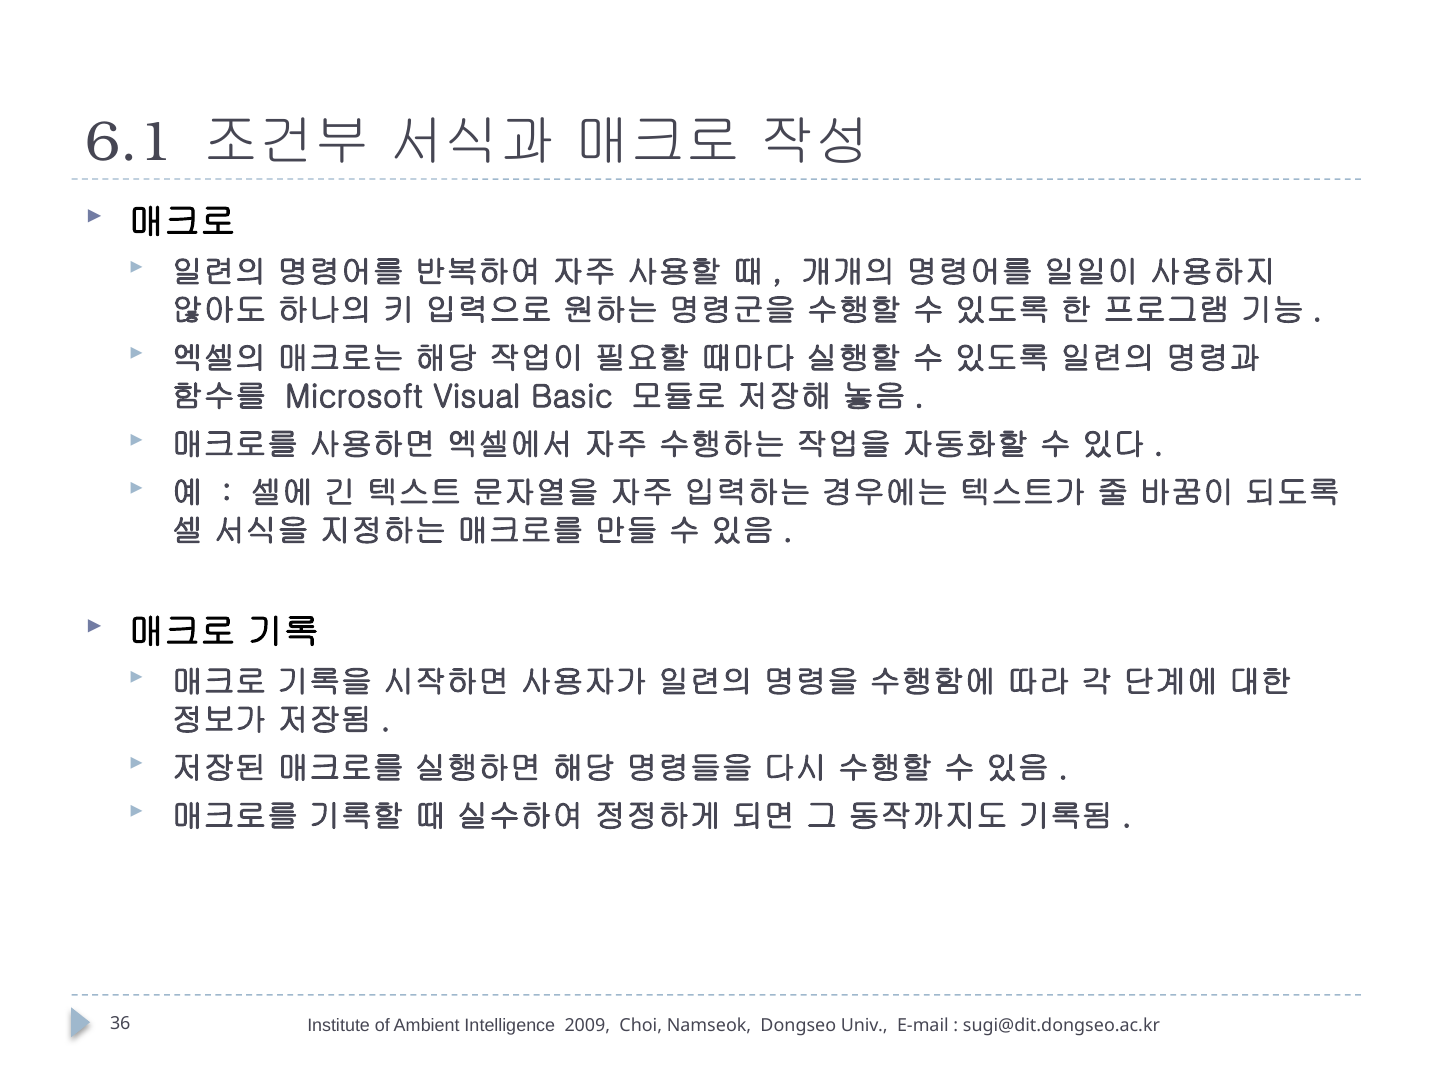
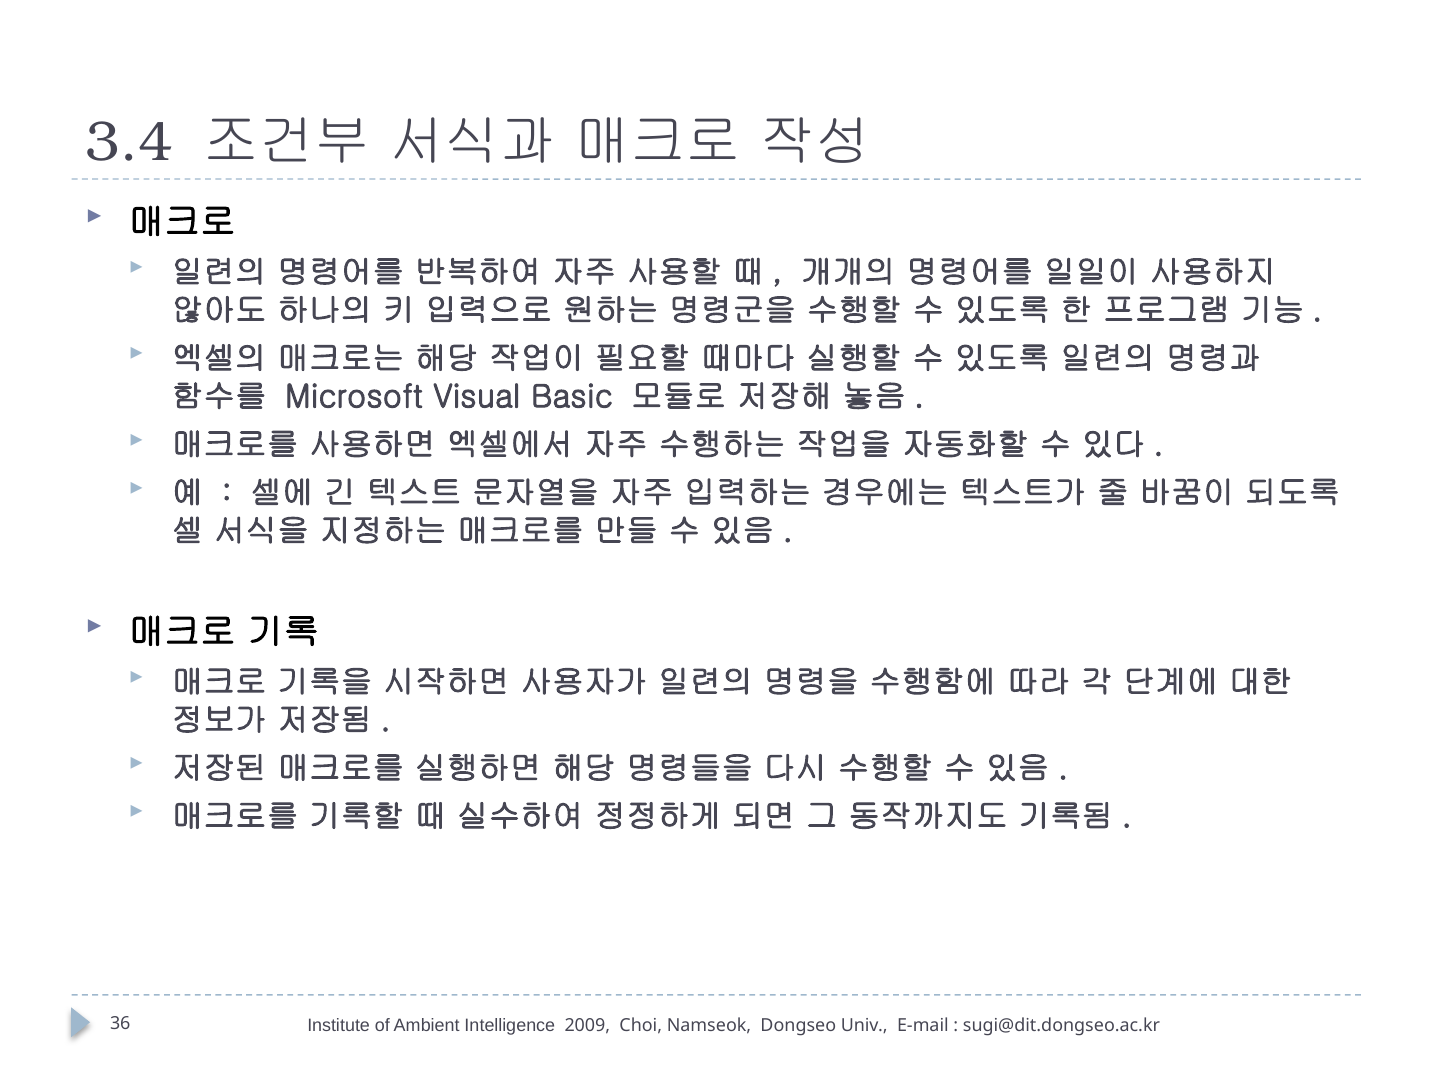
6.1: 6.1 -> 3.4 (129, 142)
